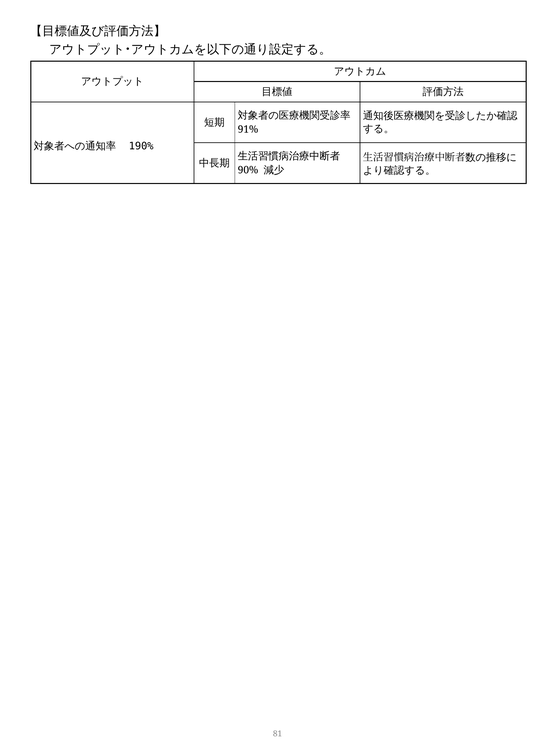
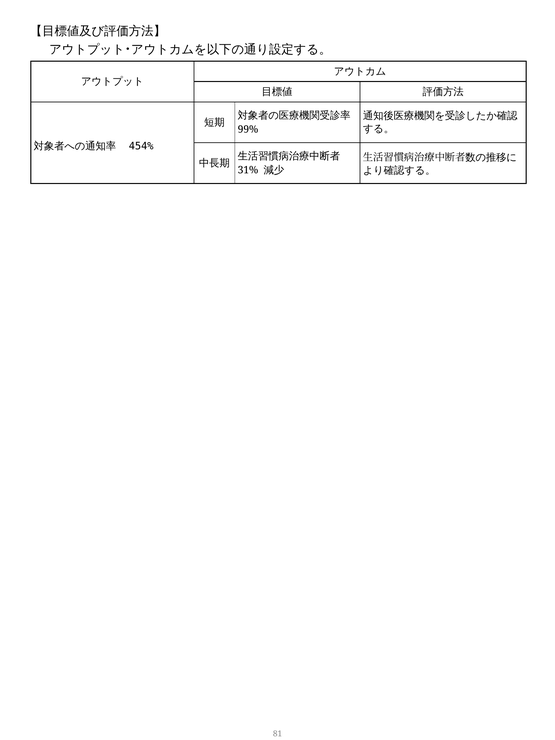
91%: 91% -> 99% (248, 129)
190%: 190% -> 454% (141, 146)
90%: 90% -> 31% (248, 170)
